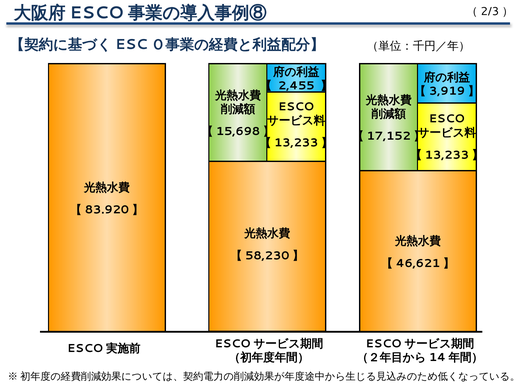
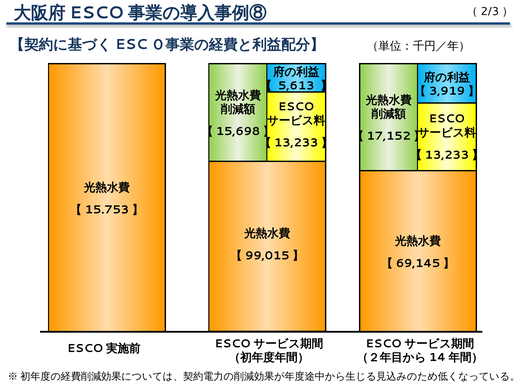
2,455: 2,455 -> 5,613 (296, 86)
83.920: 83.920 -> 15.753 (107, 210)
58,230: 58,230 -> 99,015 (267, 256)
46,621: 46,621 -> 69,145 (418, 264)
